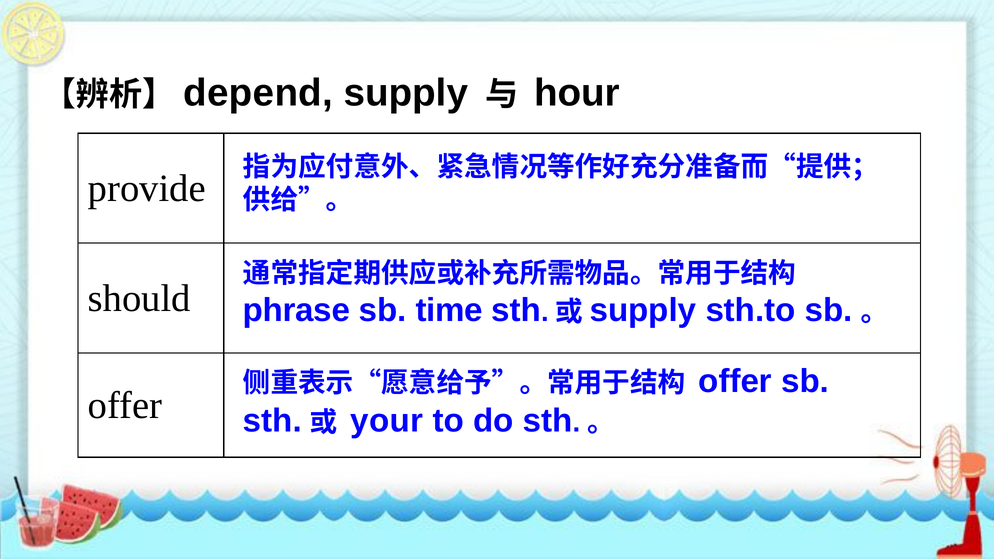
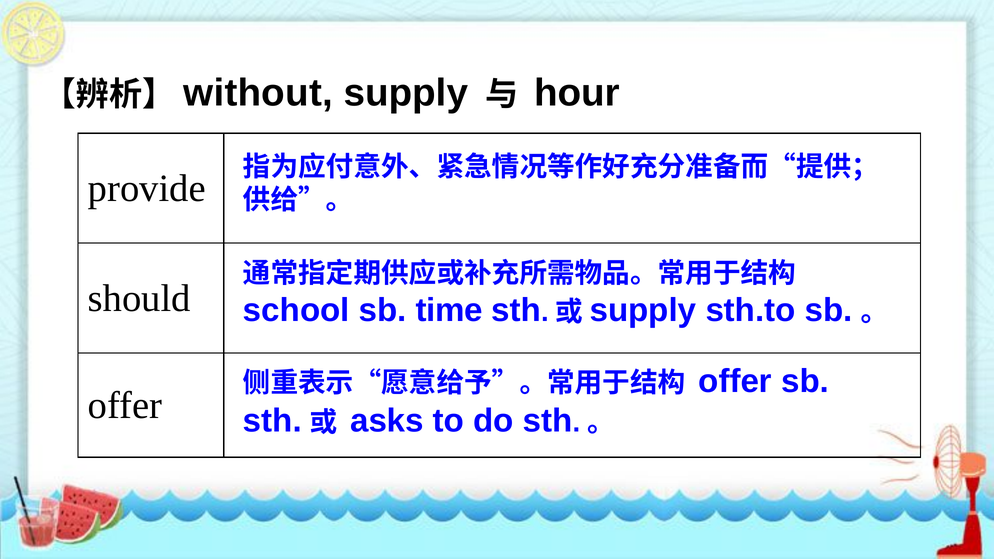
depend: depend -> without (258, 93)
phrase: phrase -> school (296, 310)
your: your -> asks (387, 421)
